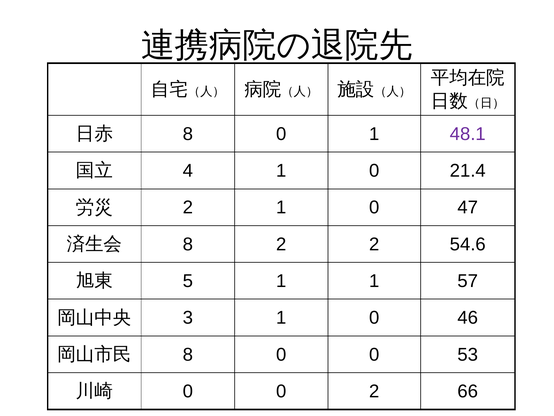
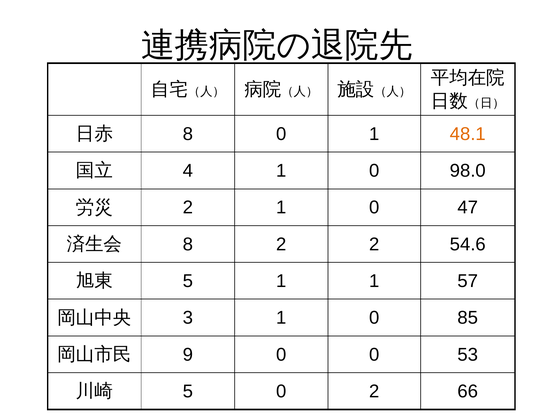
48.1 colour: purple -> orange (468, 134)
21.4: 21.4 -> 98.0 (468, 171)
46: 46 -> 85 (468, 317)
8: 8 -> 9 (188, 354)
0: 0 -> 5 (188, 391)
